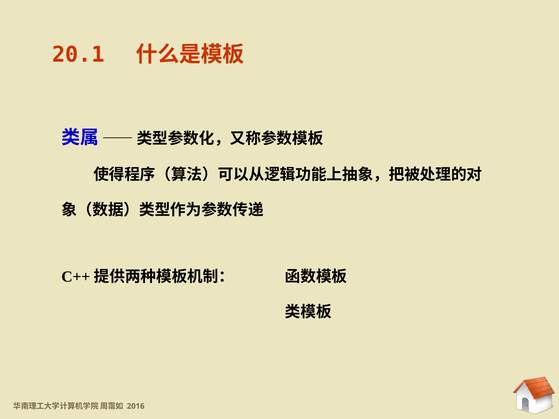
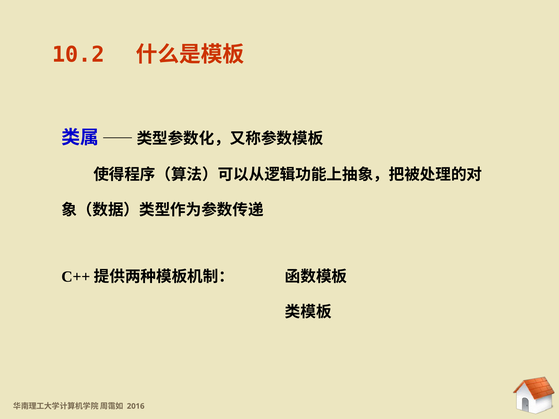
20.1: 20.1 -> 10.2 (78, 55)
